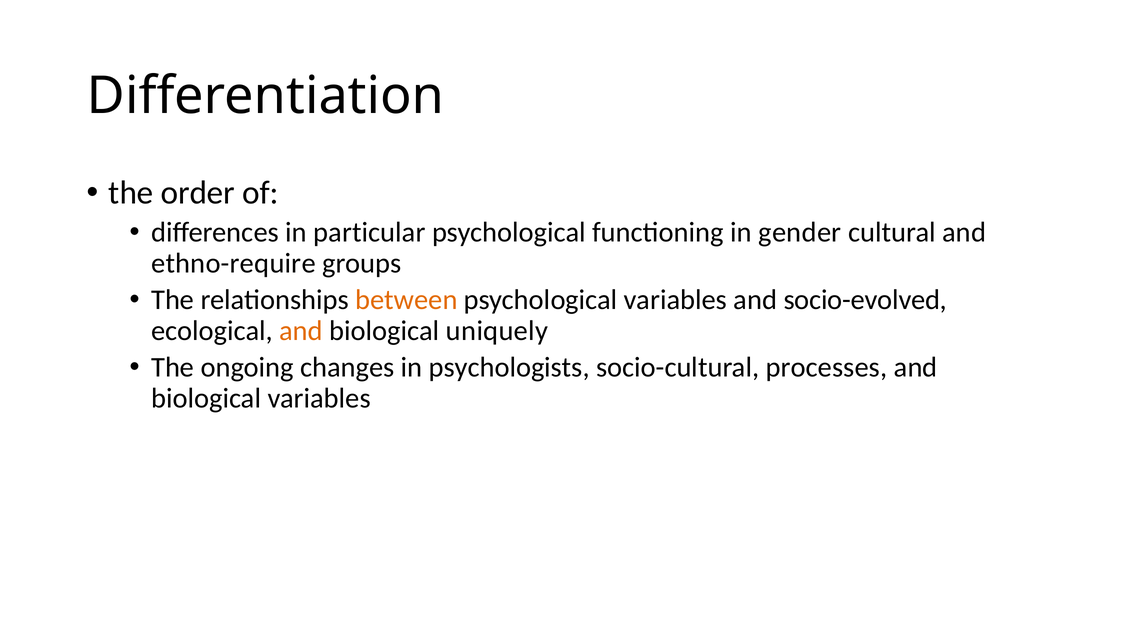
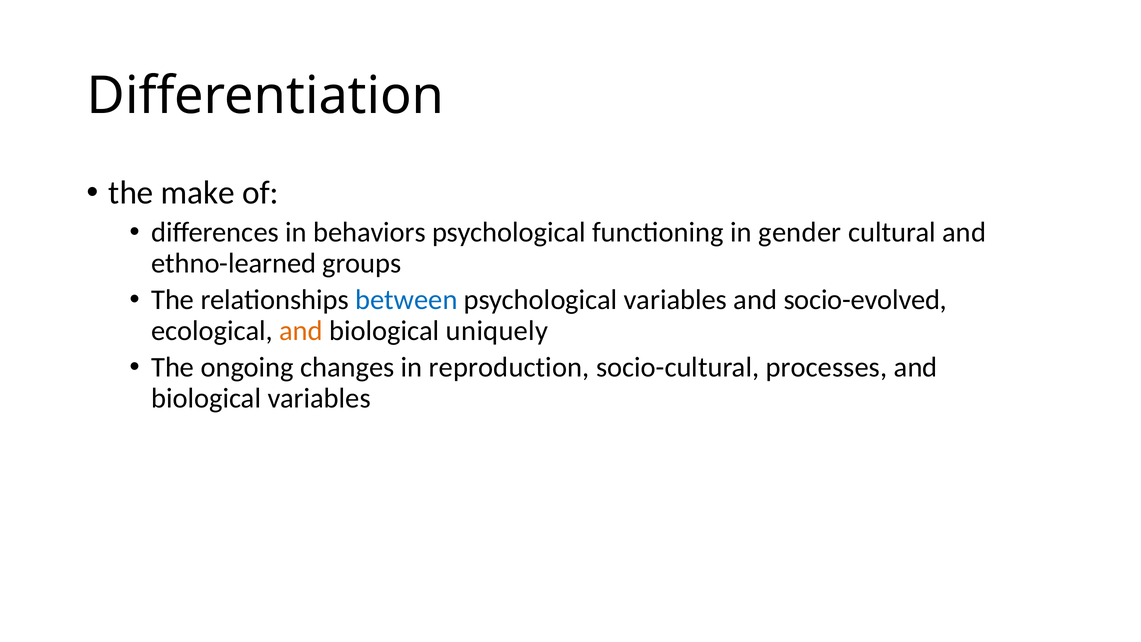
order: order -> make (198, 193)
particular: particular -> behaviors (370, 232)
ethno-require: ethno-require -> ethno-learned (234, 263)
between colour: orange -> blue (406, 300)
psychologists: psychologists -> reproduction (509, 367)
